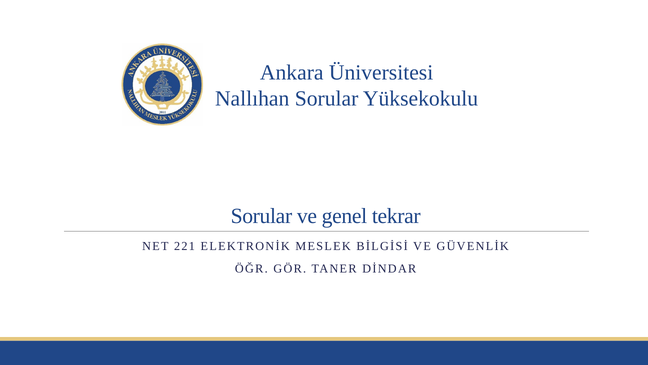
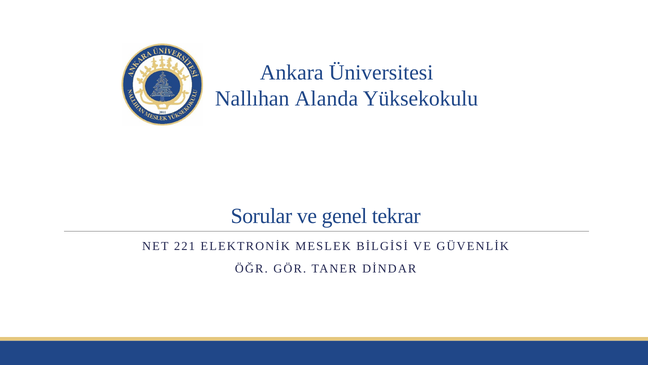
Sorular: Sorular -> Alanda (326, 99)
